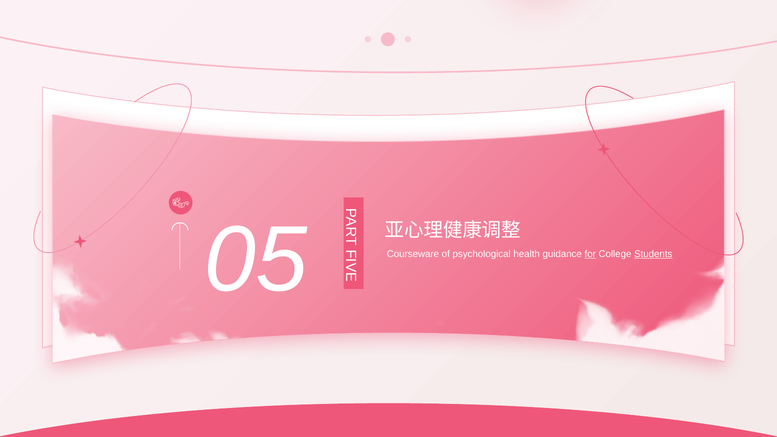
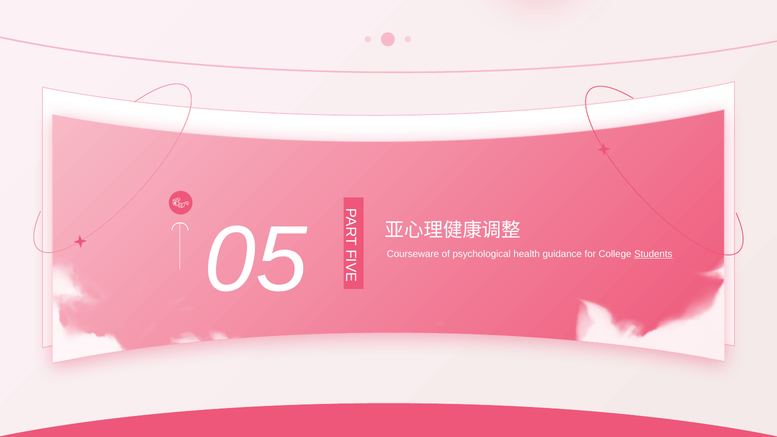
for underline: present -> none (590, 254)
